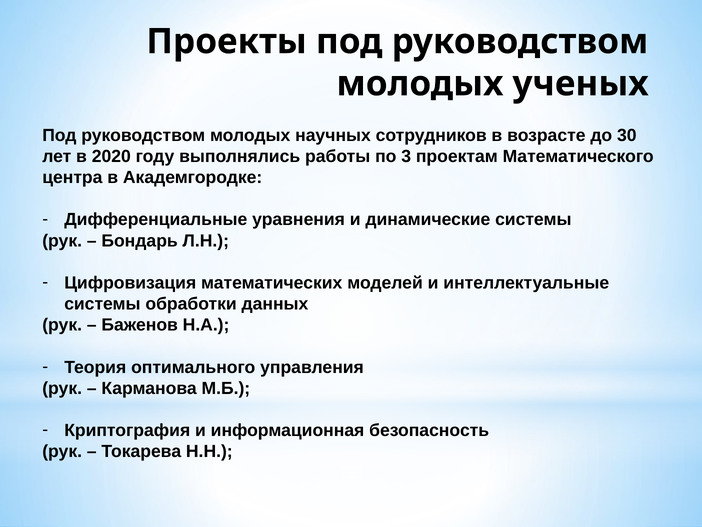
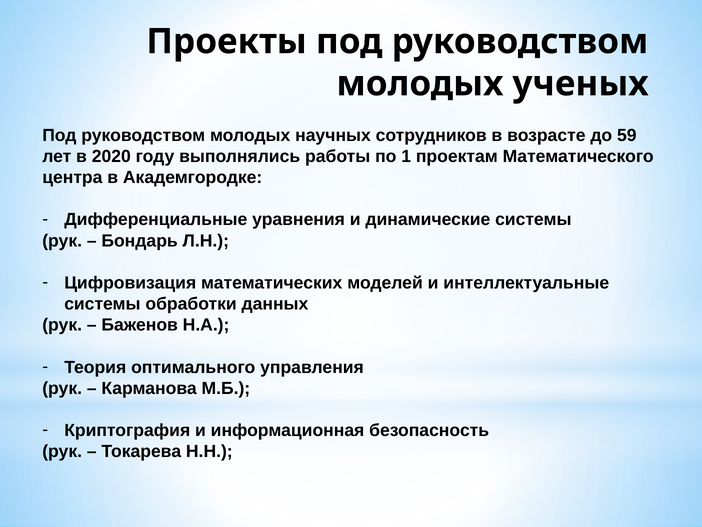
30: 30 -> 59 (627, 135)
3: 3 -> 1 (406, 156)
